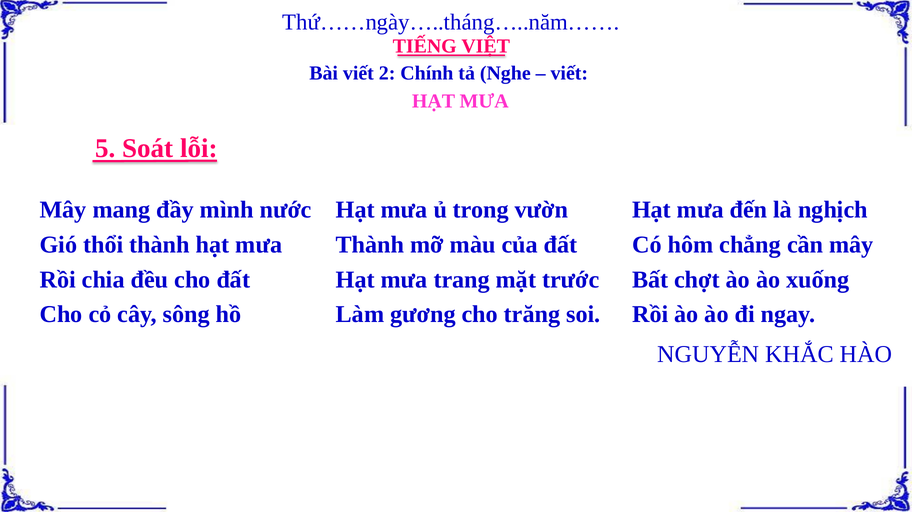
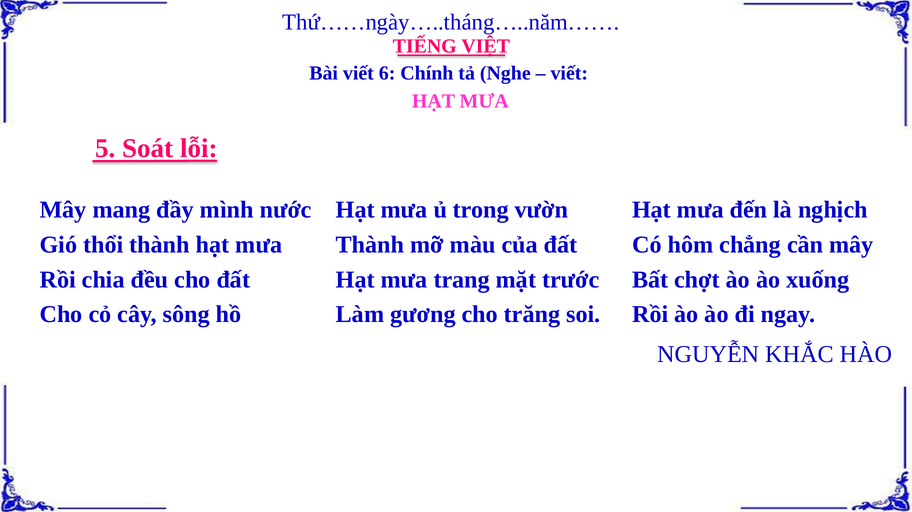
2: 2 -> 6 (387, 73)
